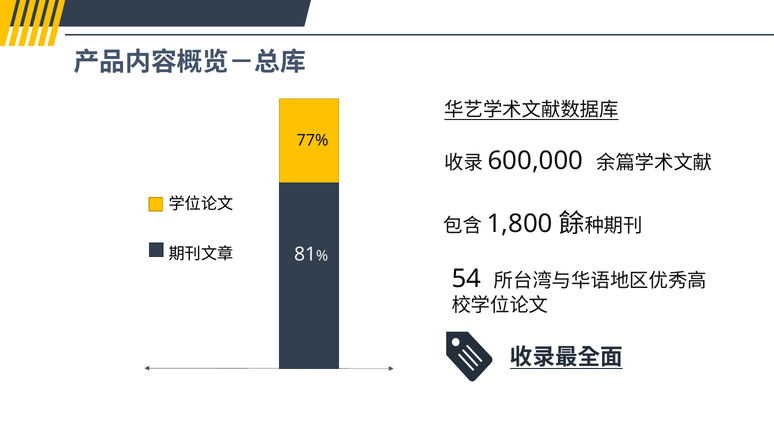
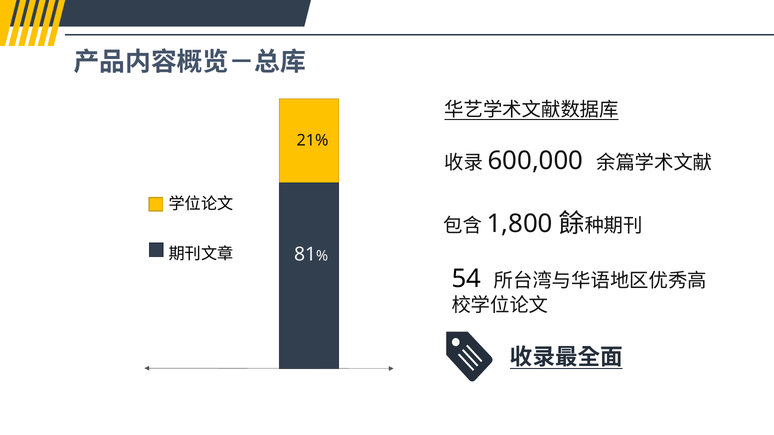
77%: 77% -> 21% (312, 141)
